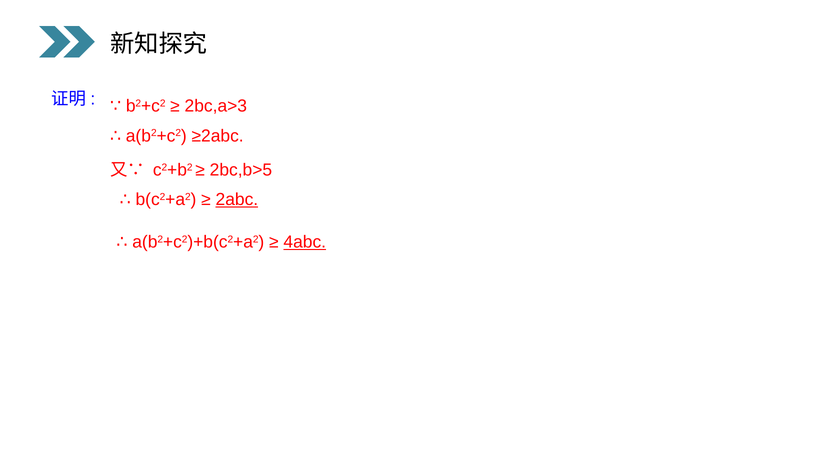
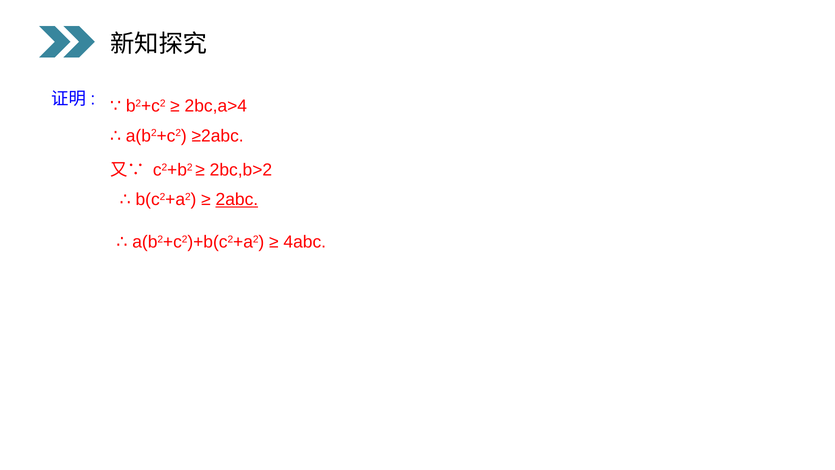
2bc,a>3: 2bc,a>3 -> 2bc,a>4 (216, 106)
2bc,b>5: 2bc,b>5 -> 2bc,b>2 (241, 170)
4abc underline: present -> none (305, 242)
